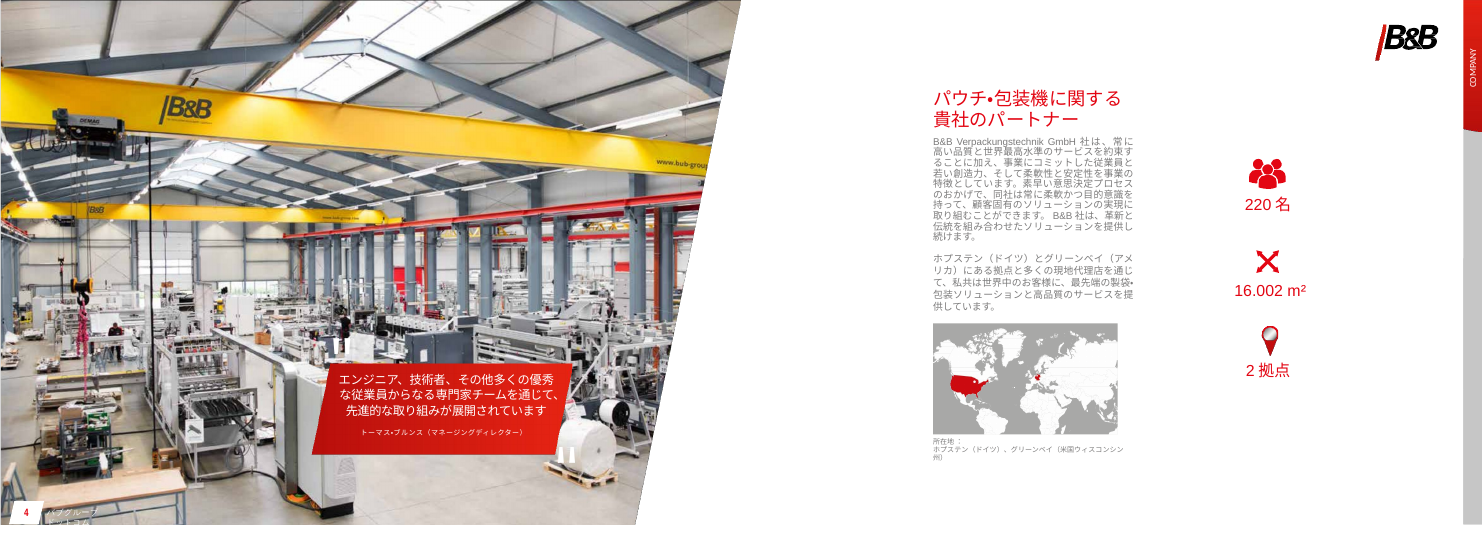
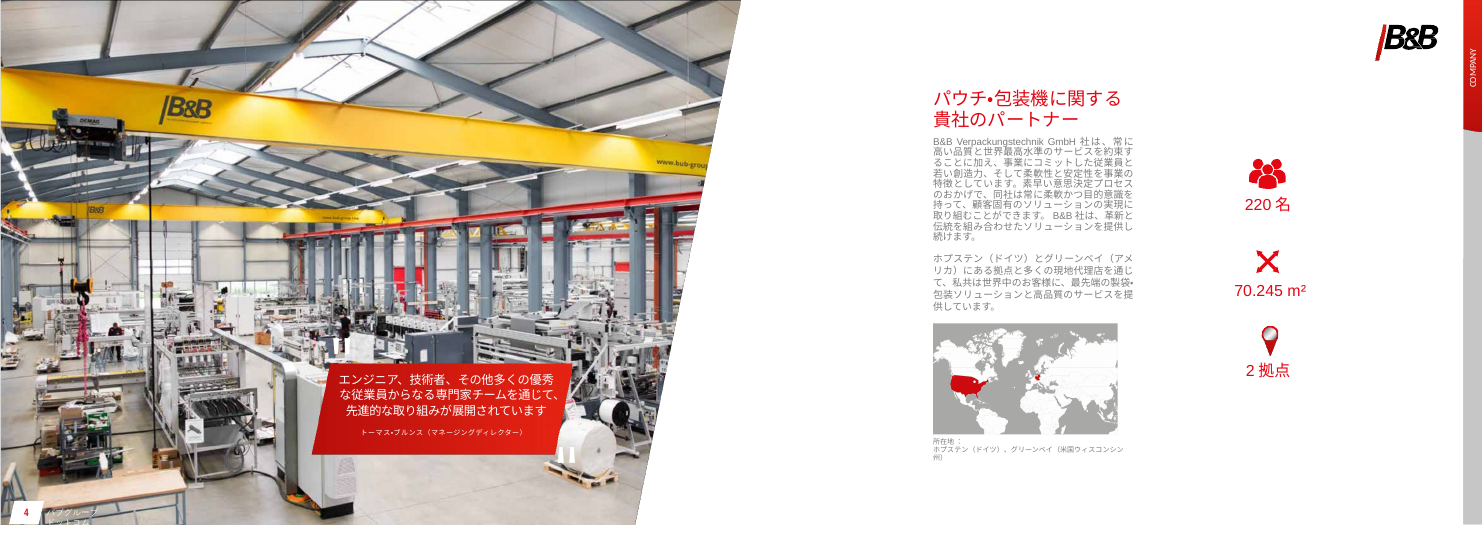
16.002: 16.002 -> 70.245 (1259, 291)
